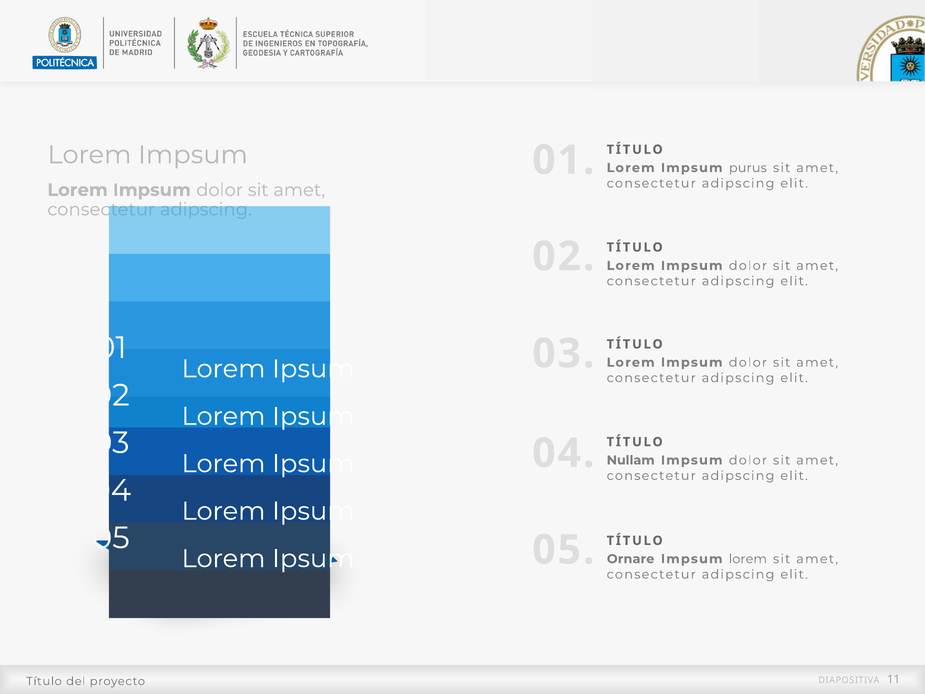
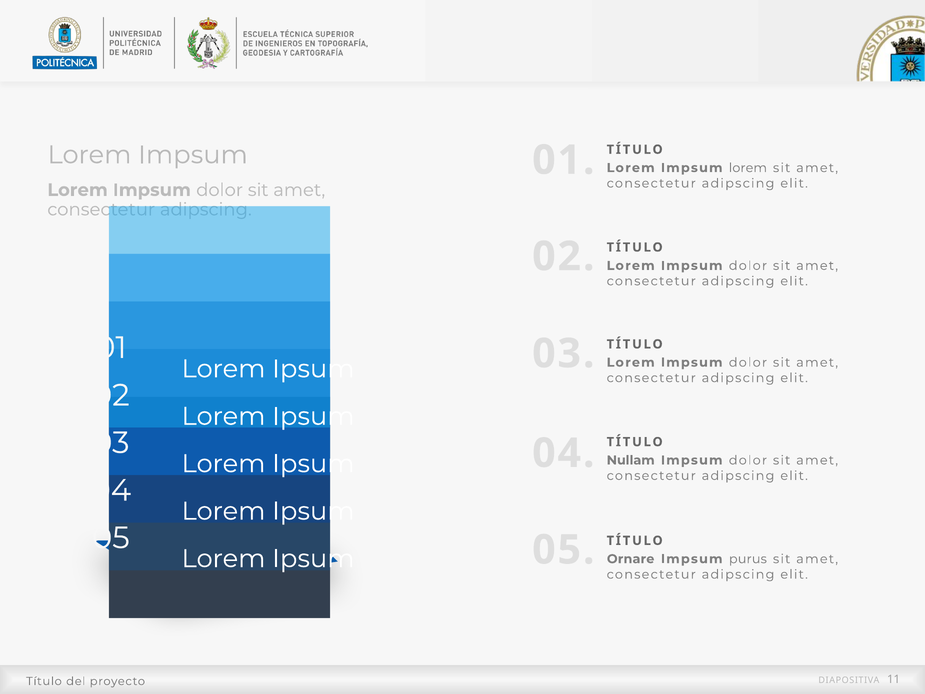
purus: purus -> lorem (748, 168)
lorem: lorem -> purus (748, 559)
